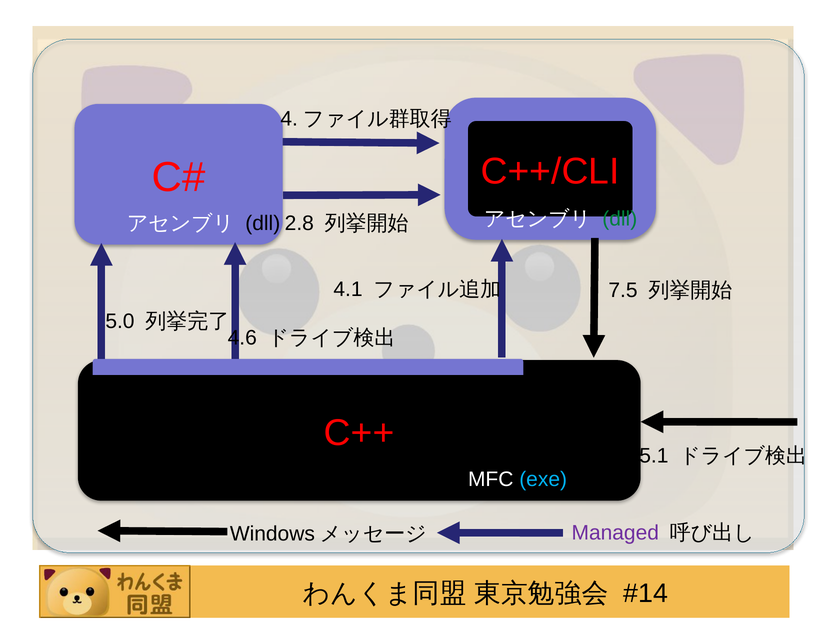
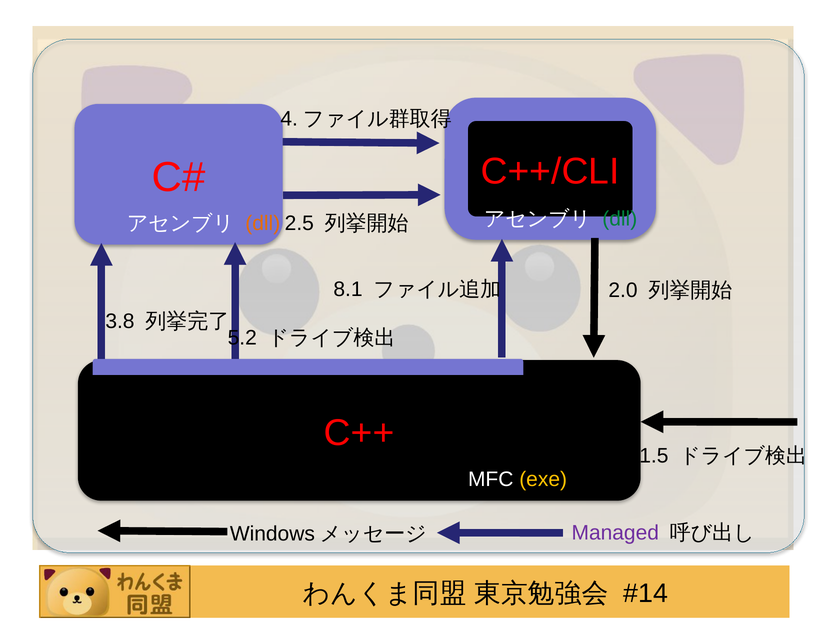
2.8: 2.8 -> 2.5 (299, 223)
dll colour: black -> orange (263, 223)
4.1: 4.1 -> 8.1 (348, 289)
7.5: 7.5 -> 2.0 (623, 290)
5.0: 5.0 -> 3.8 (120, 322)
4.6: 4.6 -> 5.2 (242, 338)
5.1: 5.1 -> 1.5 (654, 456)
exe colour: light blue -> yellow (543, 480)
